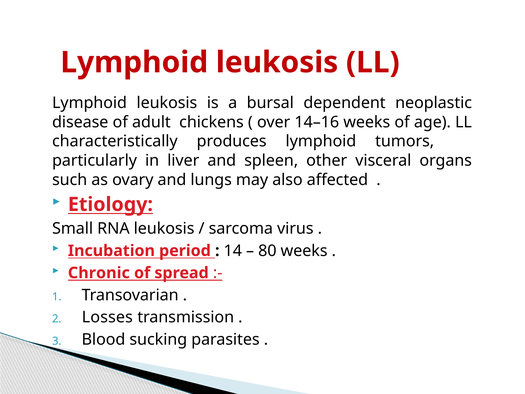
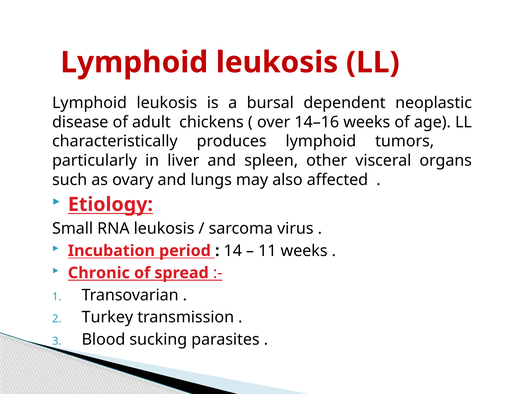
80: 80 -> 11 (267, 251)
Losses: Losses -> Turkey (107, 317)
